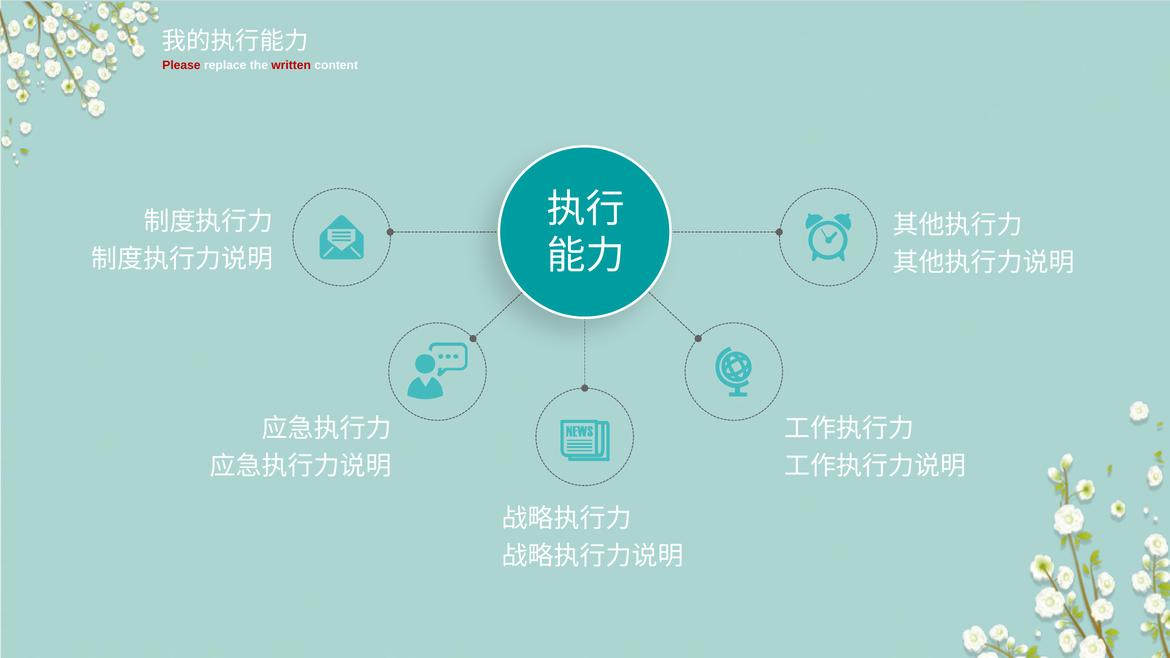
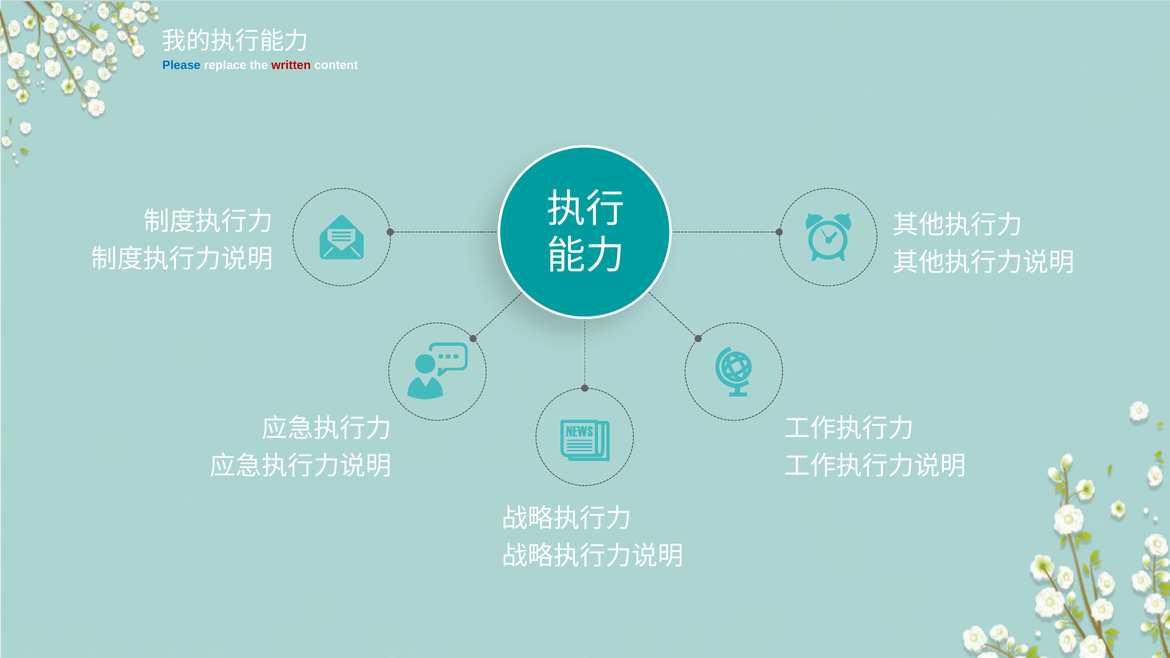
Please colour: red -> blue (181, 65)
